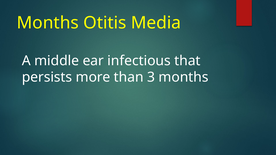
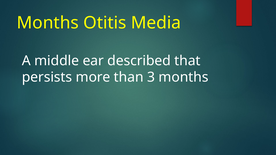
infectious: infectious -> described (139, 61)
